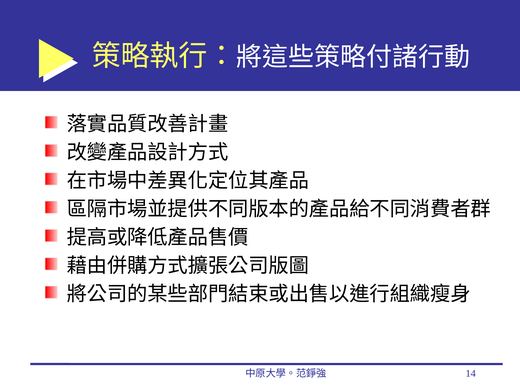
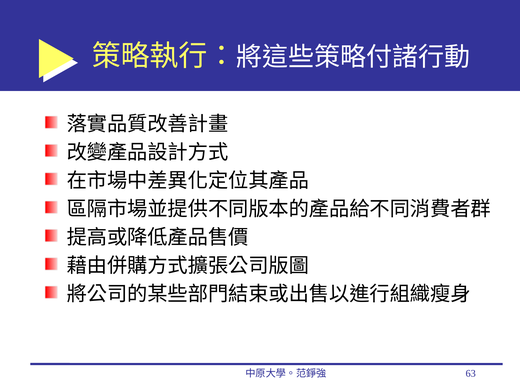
14: 14 -> 63 (471, 373)
